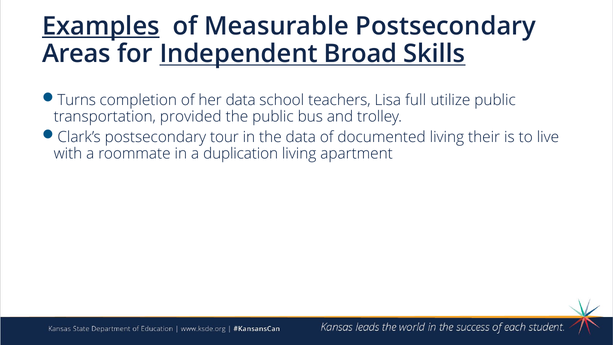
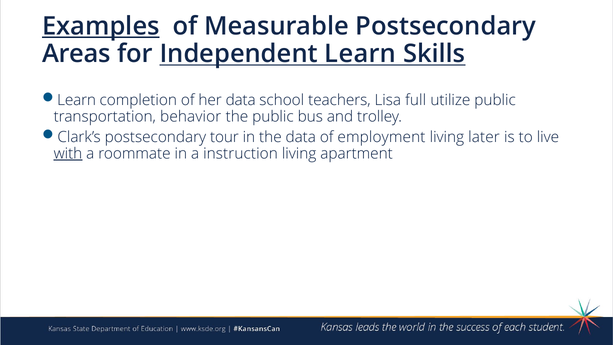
Independent Broad: Broad -> Learn (360, 54)
Turns: Turns -> Learn (77, 100)
provided: provided -> behavior (191, 117)
documented: documented -> employment (381, 137)
their: their -> later (484, 137)
with underline: none -> present (68, 154)
duplication: duplication -> instruction (240, 154)
